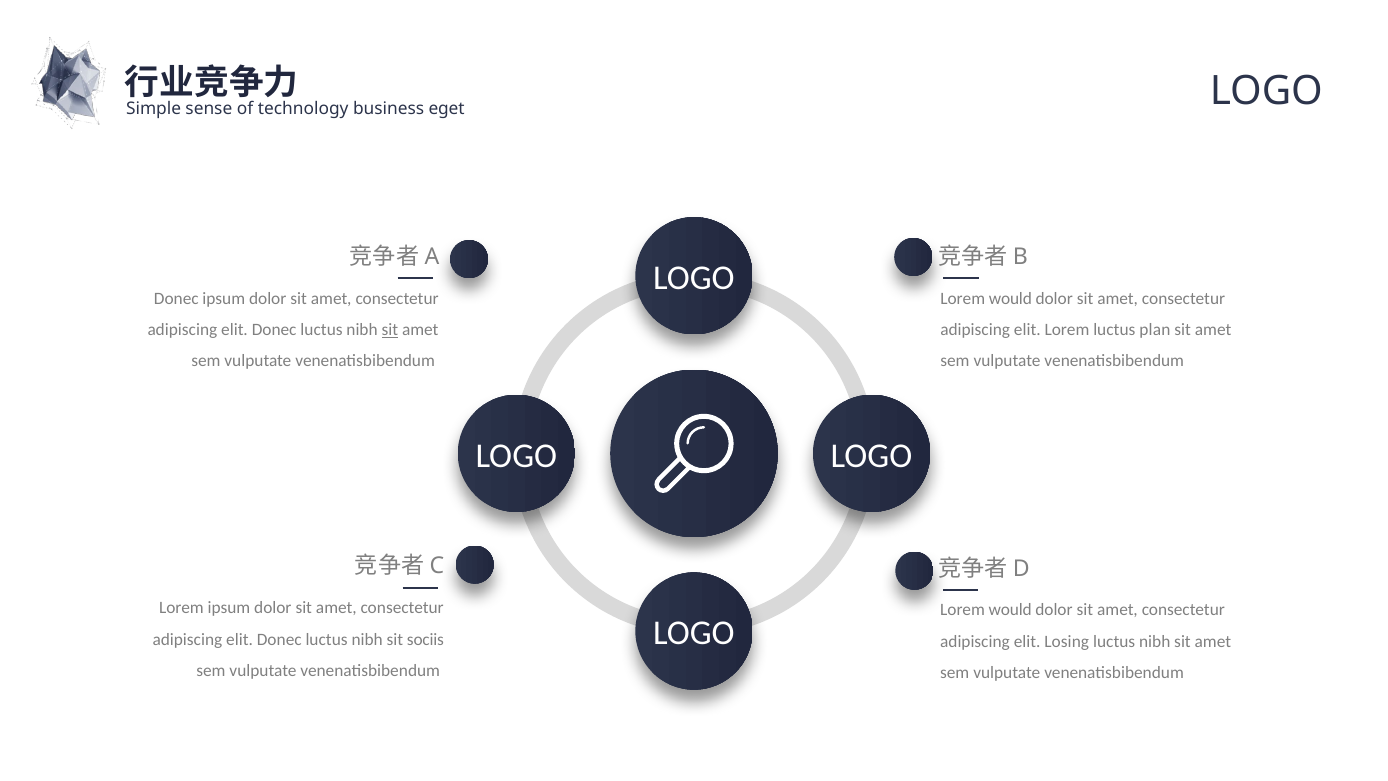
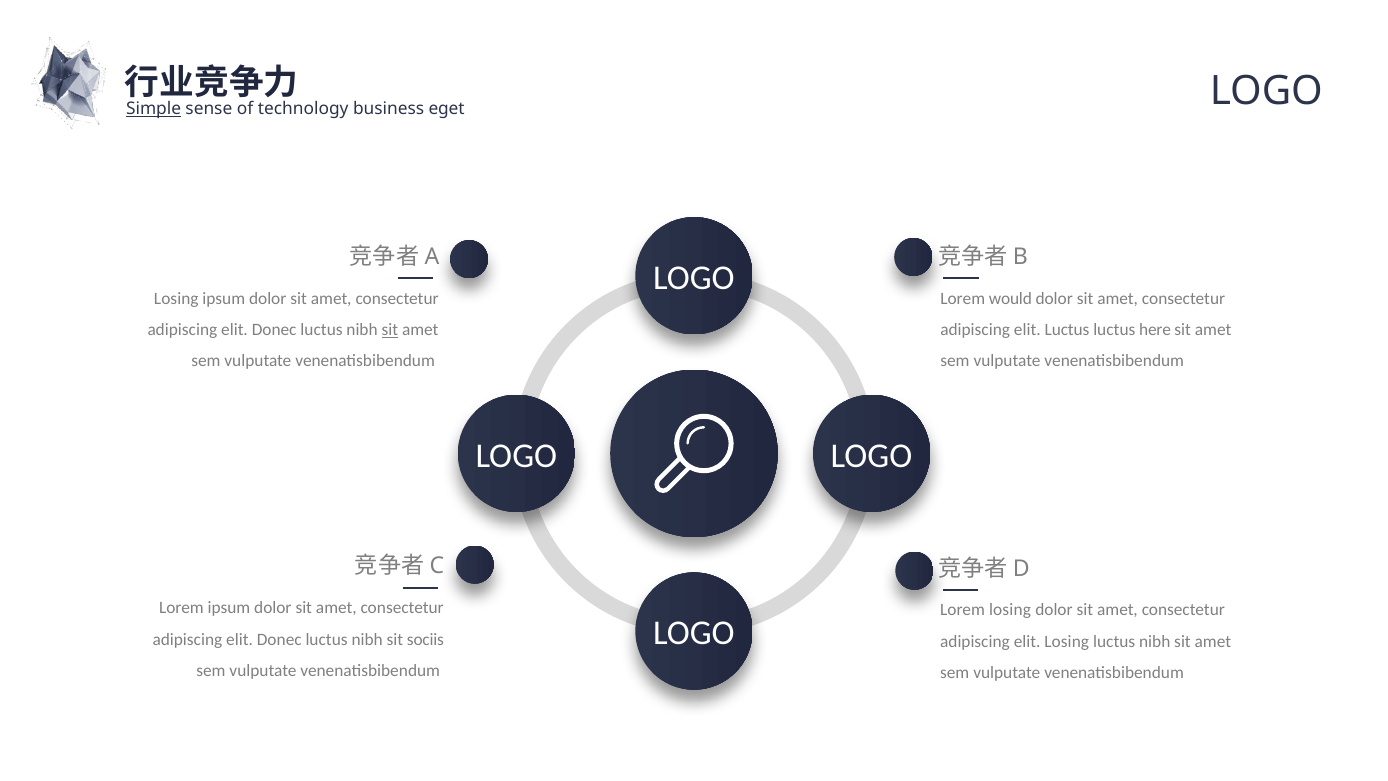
Simple underline: none -> present (154, 109)
Donec: Donec -> Losing (176, 299)
elit Lorem: Lorem -> Luctus (1067, 330)
plan: plan -> here (1155, 330)
would: would -> losing (1010, 610)
